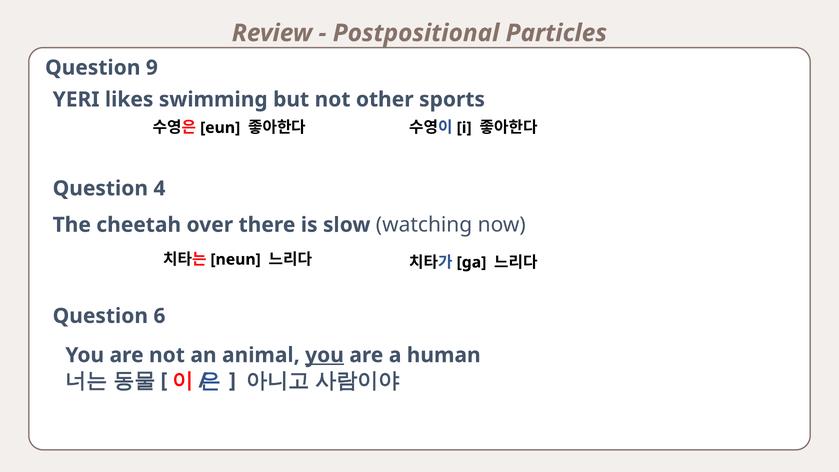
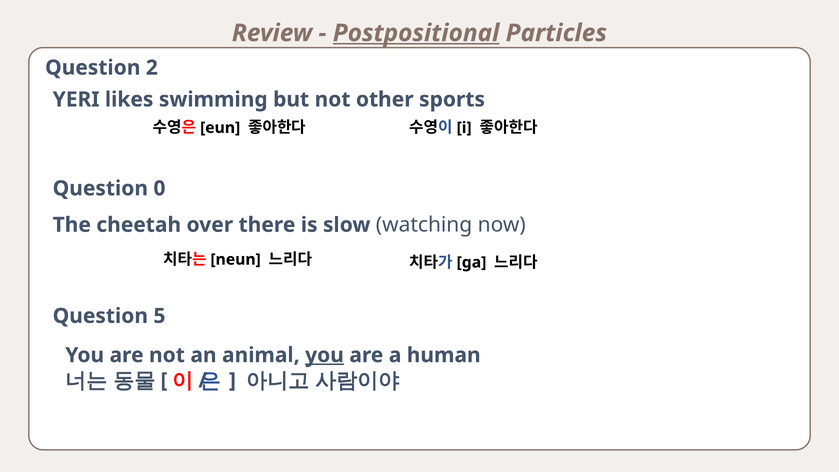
Postpositional underline: none -> present (416, 33)
9: 9 -> 2 (152, 68)
4: 4 -> 0 (159, 188)
6: 6 -> 5 (159, 316)
